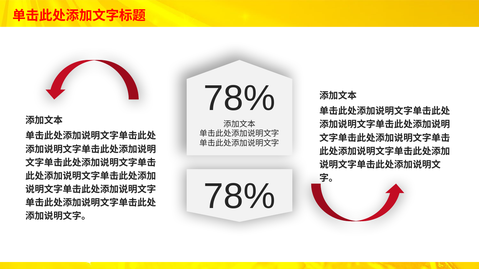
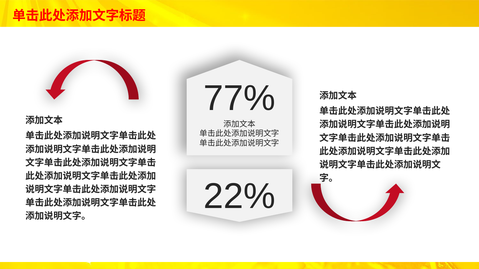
78%: 78% -> 77% (239, 98)
78%: 78% -> 22% (239, 197)
